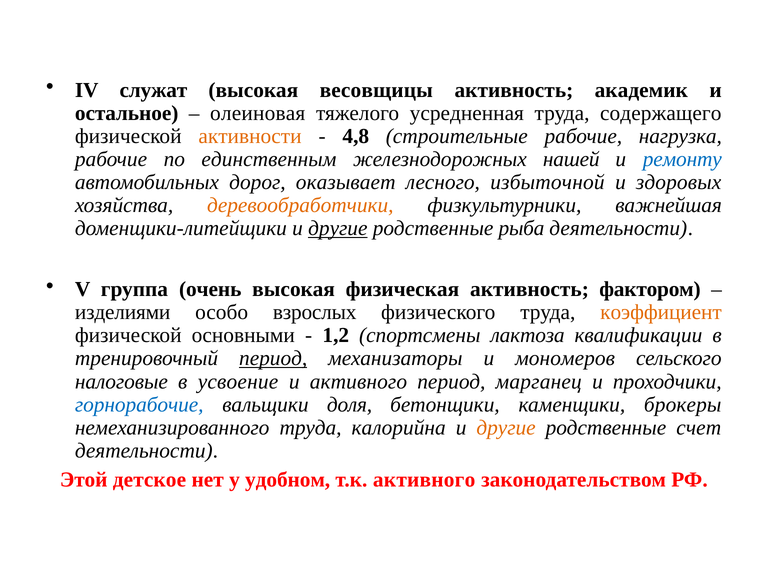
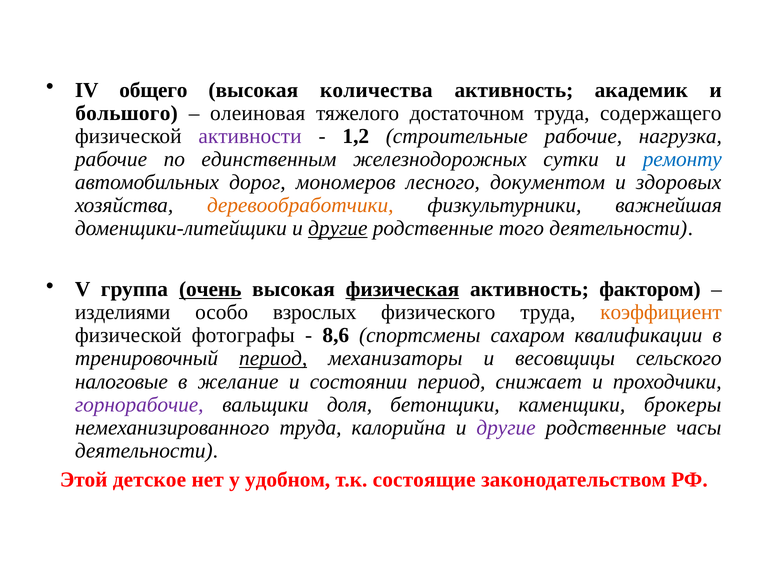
служат: служат -> общего (153, 90)
весовщицы: весовщицы -> количества (376, 90)
остальное: остальное -> большого (127, 113)
усредненная: усредненная -> достаточном (467, 113)
активности colour: orange -> purple (250, 136)
4,8: 4,8 -> 1,2 (356, 136)
нашей: нашей -> сутки (571, 159)
оказывает: оказывает -> мономеров (346, 182)
избыточной: избыточной -> документом (548, 182)
рыба: рыба -> того (521, 228)
очень underline: none -> present (210, 289)
физическая underline: none -> present (402, 289)
основными: основными -> фотографы (243, 335)
1,2: 1,2 -> 8,6 (336, 335)
лактоза: лактоза -> сахаром (528, 335)
мономеров: мономеров -> весовщицы (565, 358)
усвоение: усвоение -> желание (238, 381)
и активного: активного -> состоянии (358, 381)
марганец: марганец -> снижает (539, 381)
горнорабочие colour: blue -> purple (139, 405)
другие colour: orange -> purple (506, 428)
счет: счет -> часы (699, 428)
т.к активного: активного -> состоящие (424, 480)
